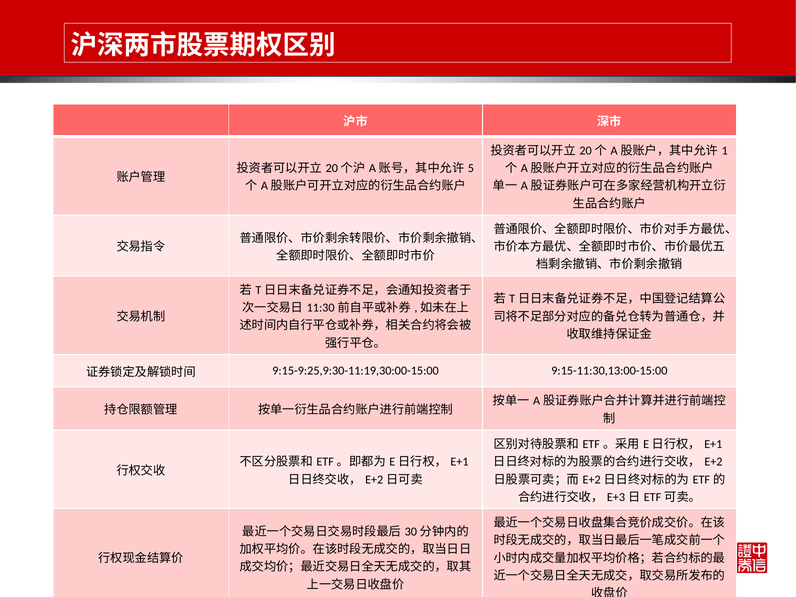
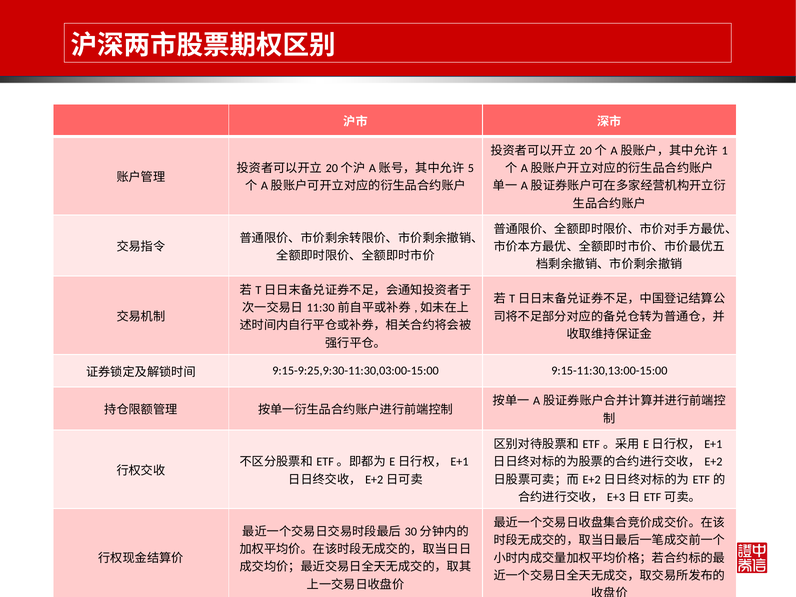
9:15-9:25,9:30-11:19,30:00-15:00: 9:15-9:25,9:30-11:19,30:00-15:00 -> 9:15-9:25,9:30-11:30,03:00-15:00 (356, 371)
